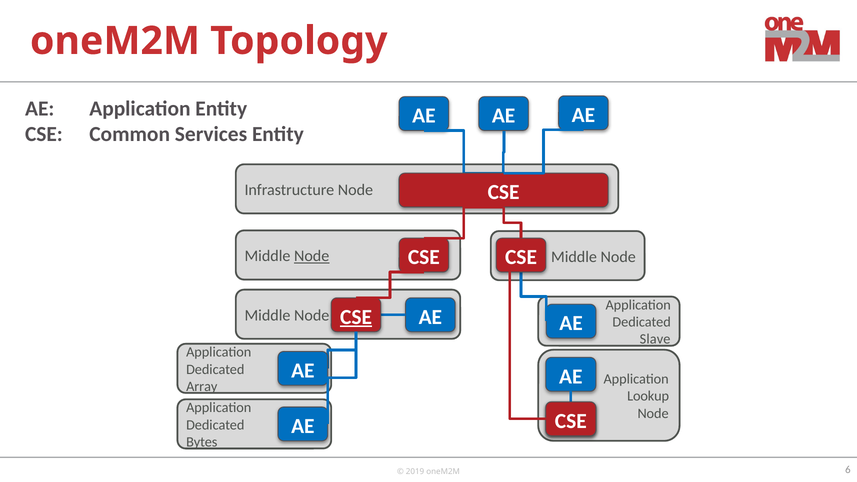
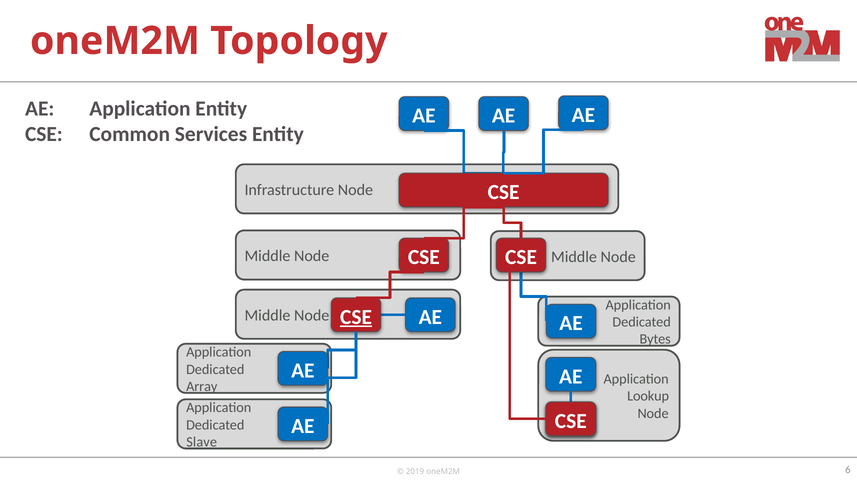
Node underline: present -> none (312, 256)
Slave: Slave -> Bytes (655, 339)
Bytes: Bytes -> Slave (202, 442)
